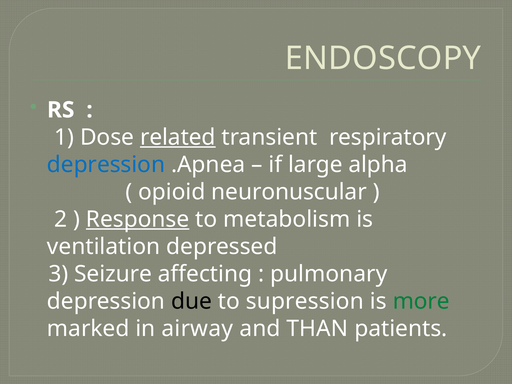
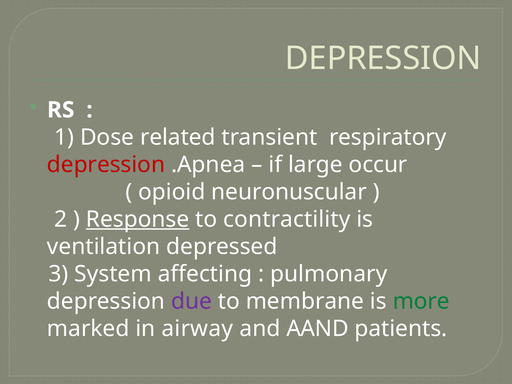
ENDOSCOPY: ENDOSCOPY -> DEPRESSION (383, 58)
related underline: present -> none (178, 137)
depression colour: blue -> red (106, 165)
alpha: alpha -> occur (378, 165)
metabolism: metabolism -> contractility (287, 219)
Seizure: Seizure -> System (113, 274)
due colour: black -> purple (191, 301)
supression: supression -> membrane (305, 301)
THAN: THAN -> AAND (317, 329)
